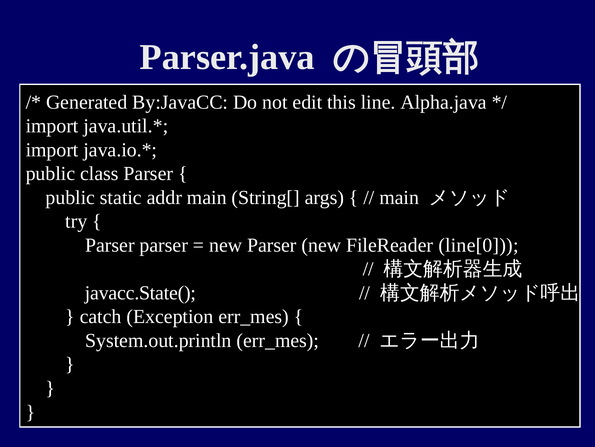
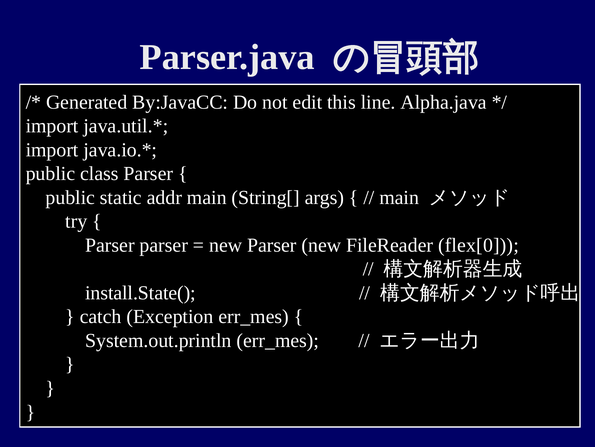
line[0: line[0 -> flex[0 (478, 245)
javacc.State(: javacc.State( -> install.State( (140, 292)
